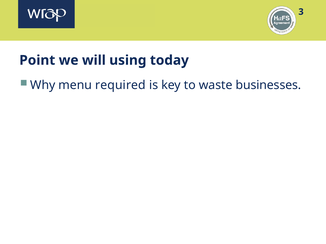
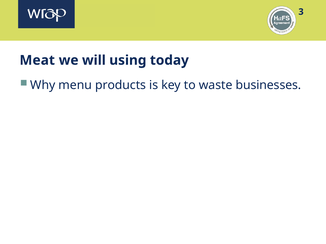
Point: Point -> Meat (37, 60)
required: required -> products (121, 85)
